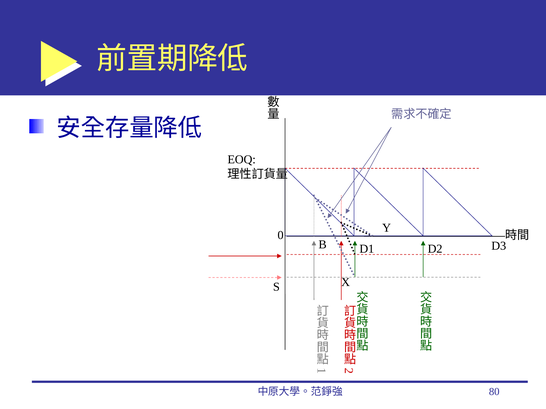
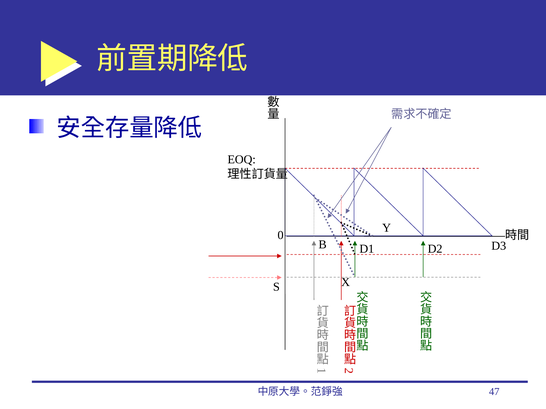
80: 80 -> 47 (494, 392)
